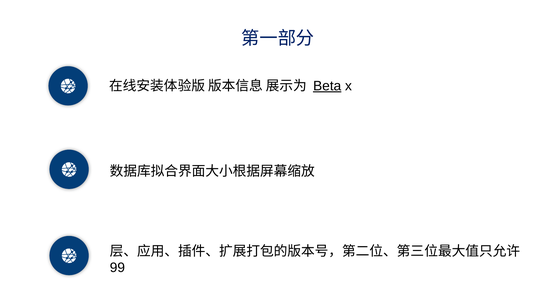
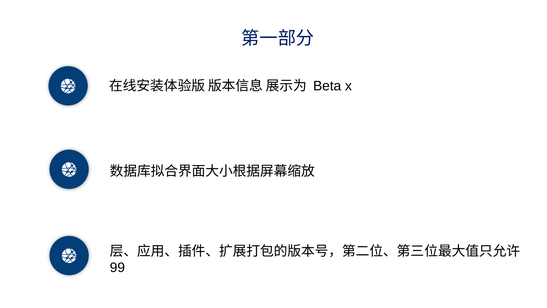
Beta underline: present -> none (327, 86)
